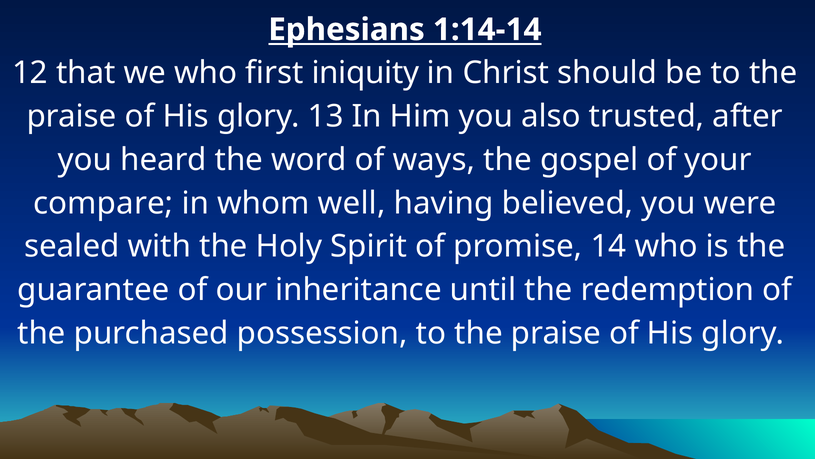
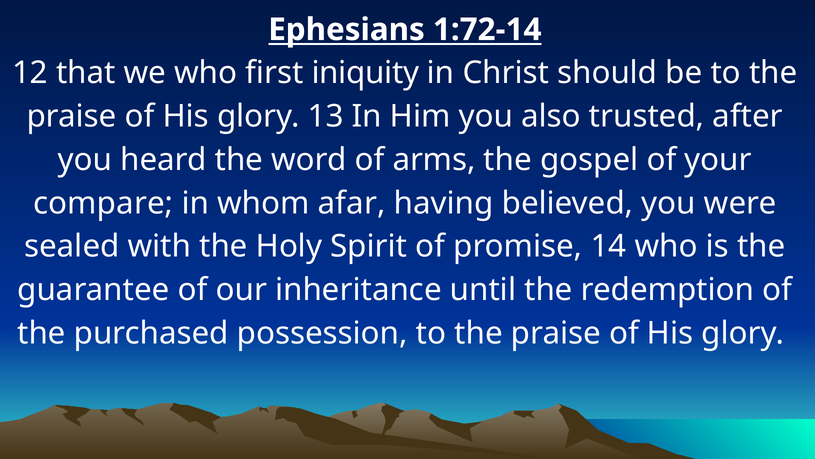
1:14-14: 1:14-14 -> 1:72-14 (487, 30)
ways: ways -> arms (434, 160)
well: well -> afar (352, 203)
